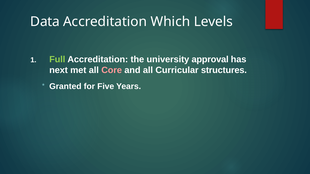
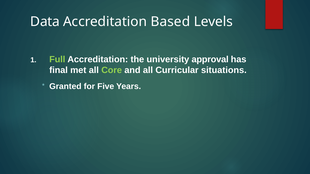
Which: Which -> Based (170, 22)
next: next -> final (59, 70)
Core colour: pink -> light green (112, 70)
structures: structures -> situations (224, 70)
